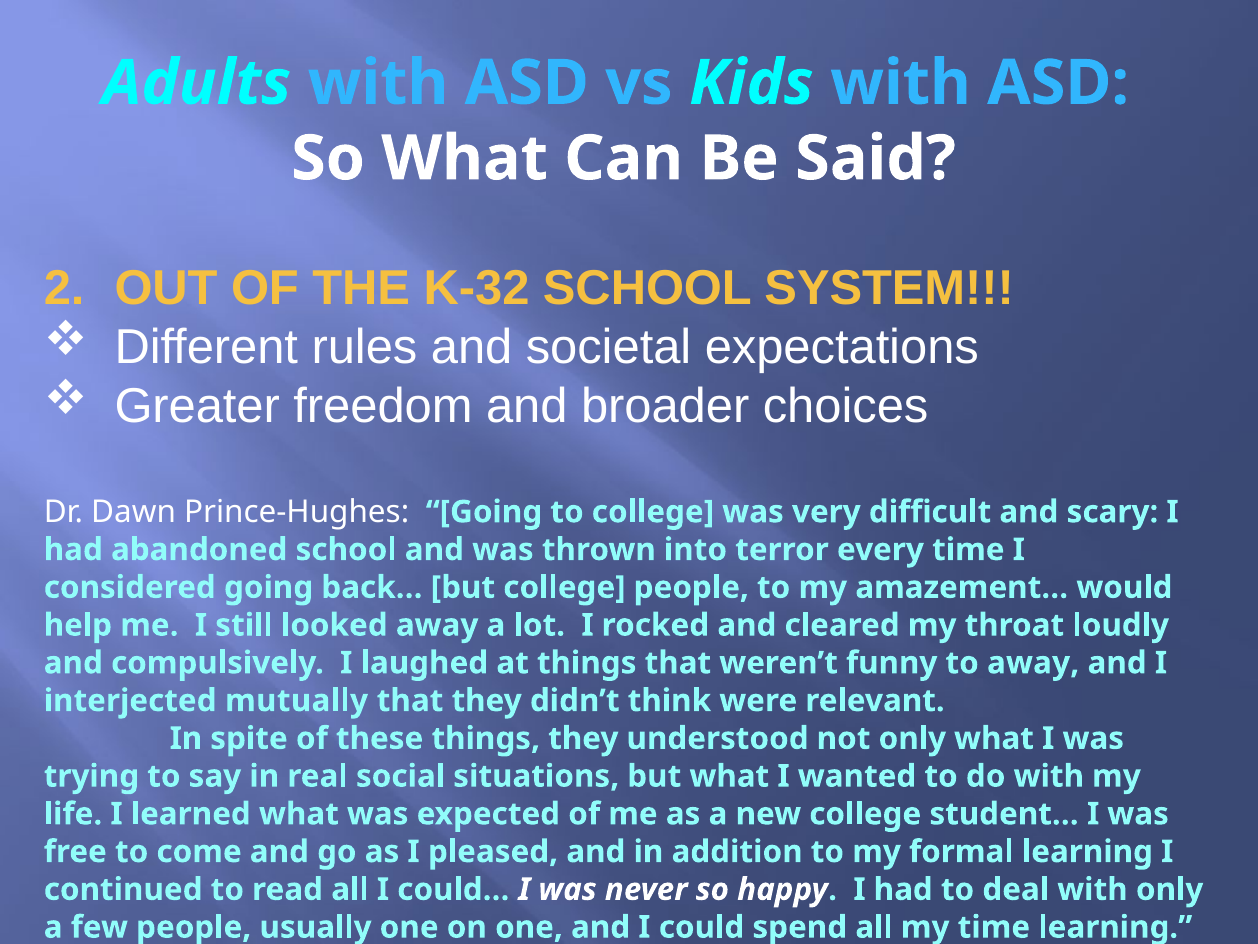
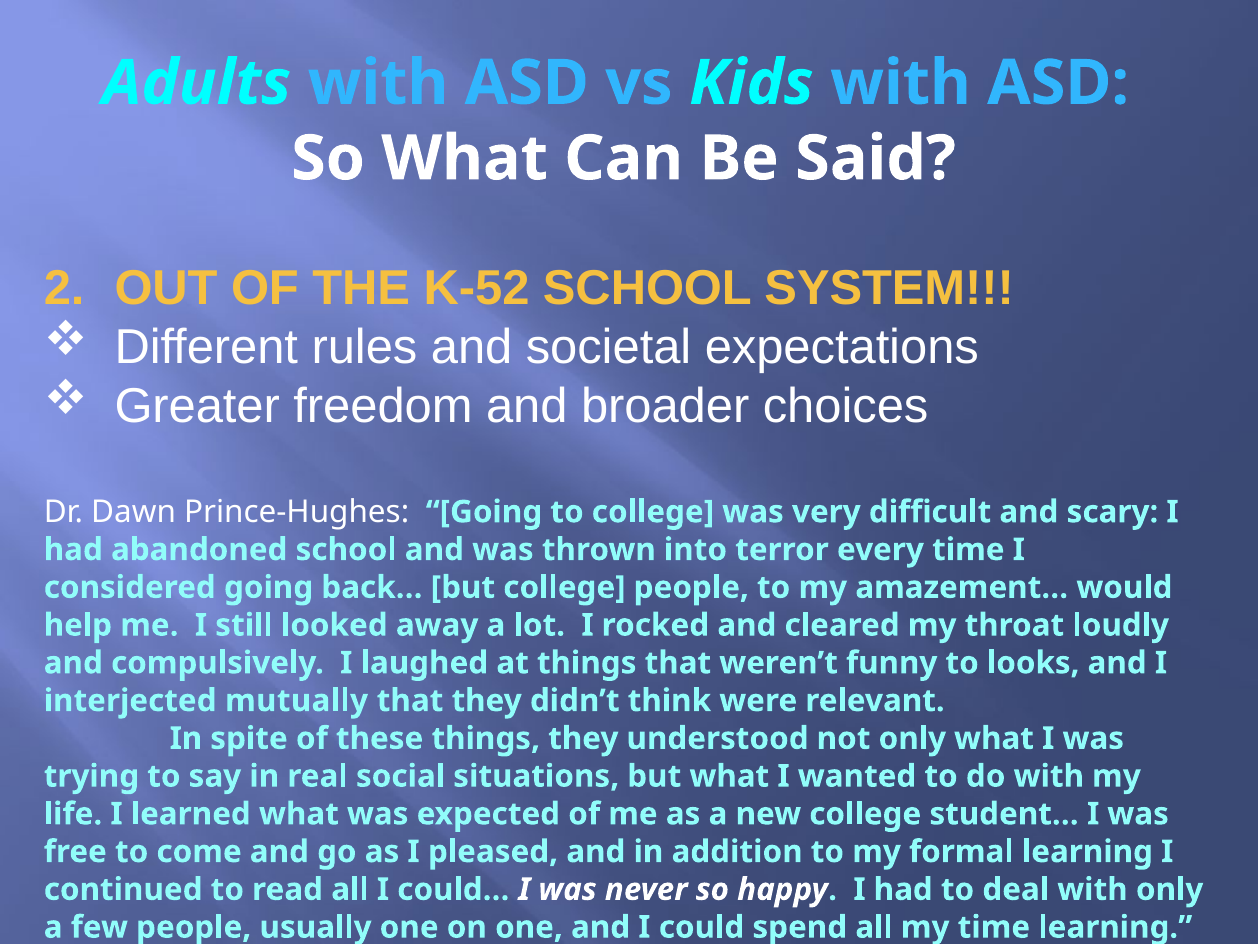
K-32: K-32 -> K-52 (477, 288)
to away: away -> looks (1033, 663)
